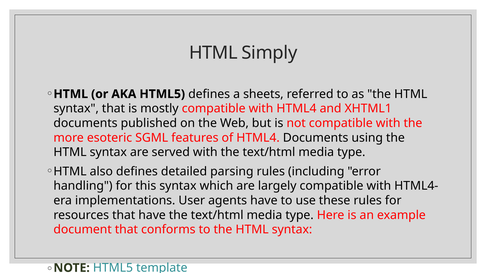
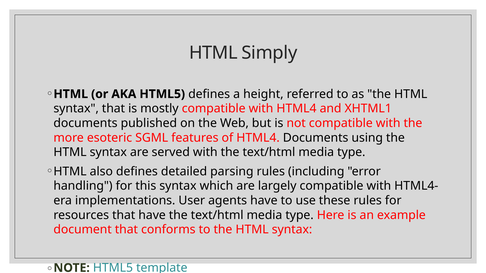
sheets: sheets -> height (263, 94)
